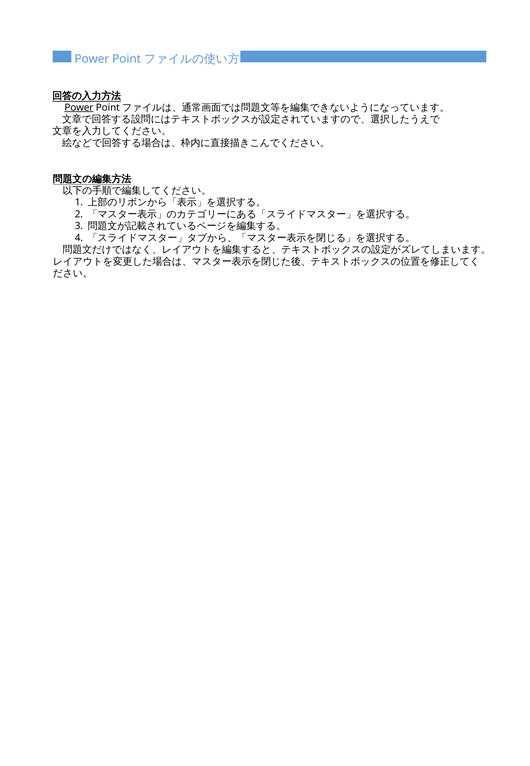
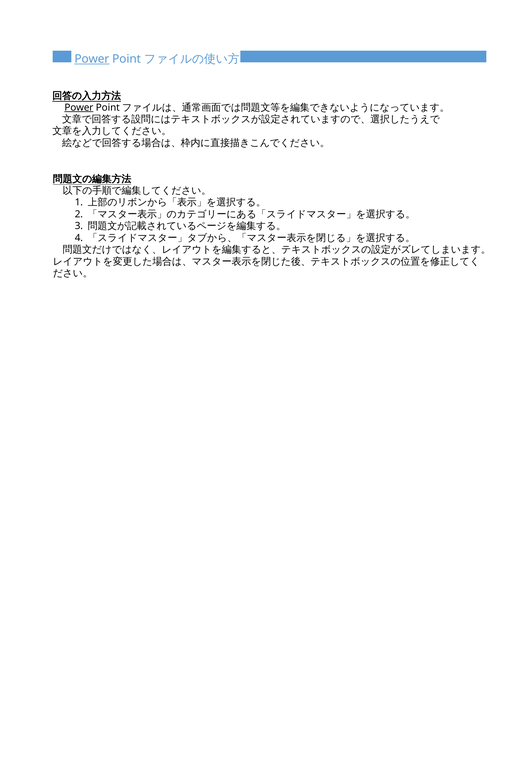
Power underline: none -> present (92, 59)
